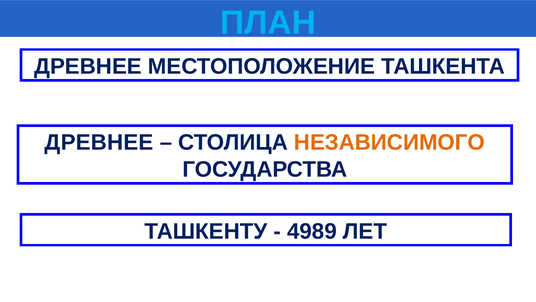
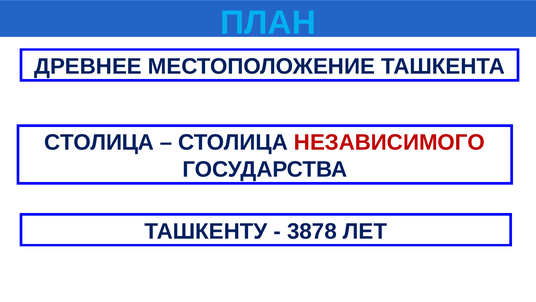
ДРЕВНЕЕ: ДРЕВНЕЕ -> СТОЛИЦА (99, 142)
НЕЗАВИСИМОГО colour: orange -> red (389, 142)
4989: 4989 -> 3878 (312, 231)
